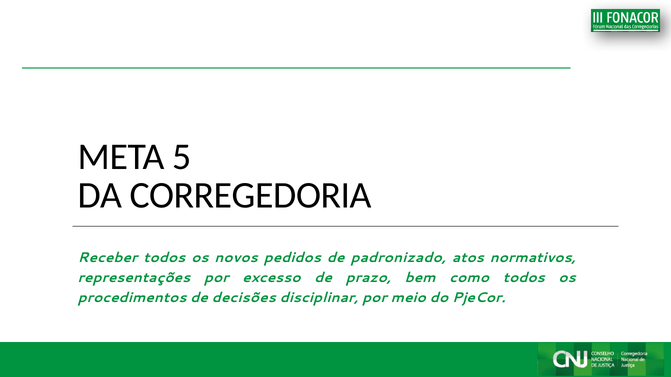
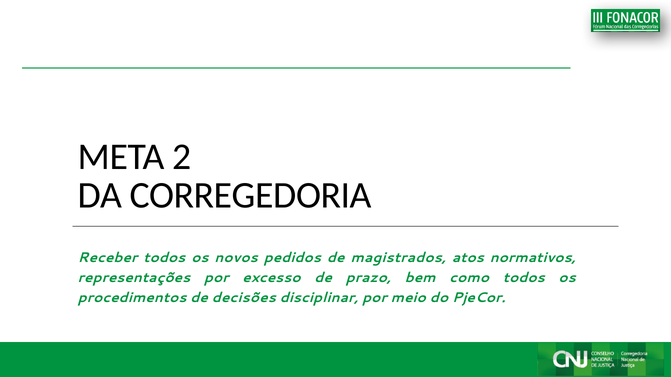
5: 5 -> 2 (182, 157)
padronizado: padronizado -> magistrados (398, 258)
